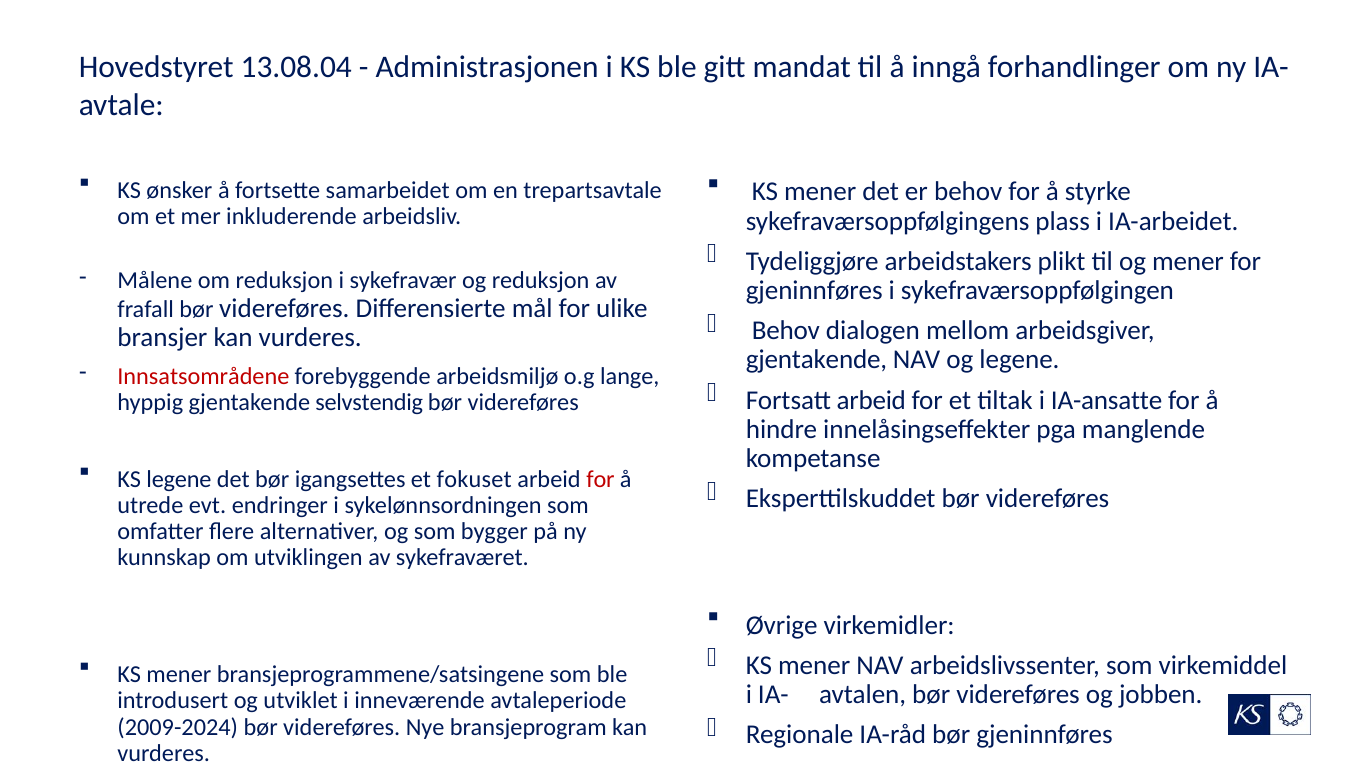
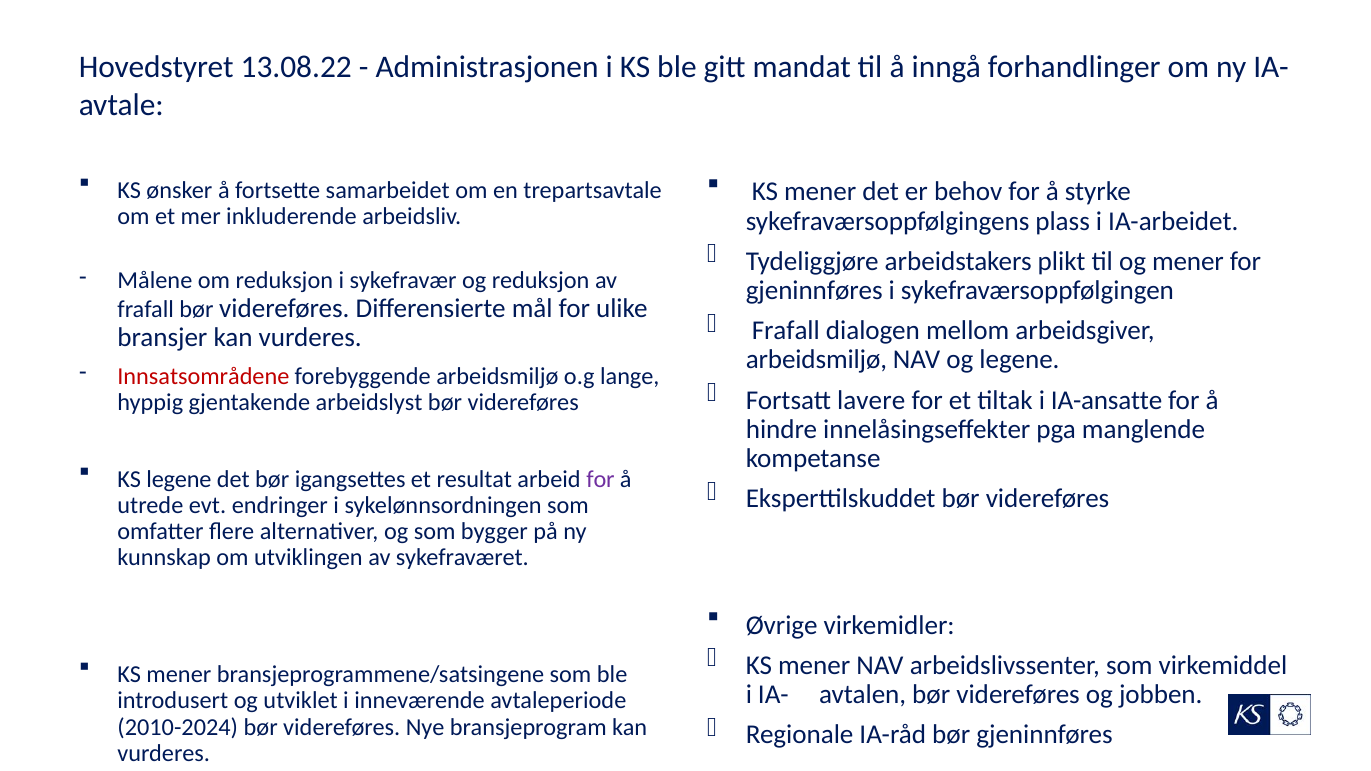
13.08.04: 13.08.04 -> 13.08.22 (296, 67)
Behov: Behov -> Frafall (786, 331)
gjentakende: gjentakende -> arbeidsmiljø (816, 360)
Fortsatt arbeid: arbeid -> lavere (871, 400)
selvstendig: selvstendig -> arbeidslyst (369, 402)
fokuset: fokuset -> resultat (474, 479)
for colour: red -> purple (600, 479)
2009-2024: 2009-2024 -> 2010-2024 (178, 727)
